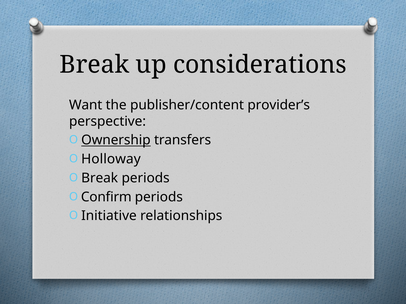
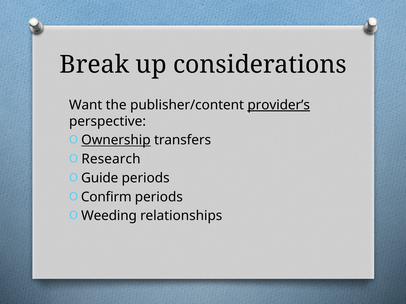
provider’s underline: none -> present (279, 105)
Holloway: Holloway -> Research (111, 159)
Break: Break -> Guide (100, 178)
Initiative: Initiative -> Weeding (109, 216)
